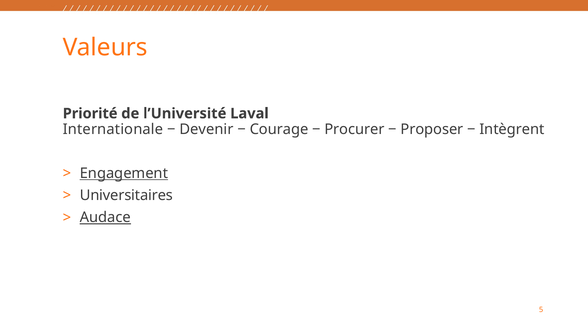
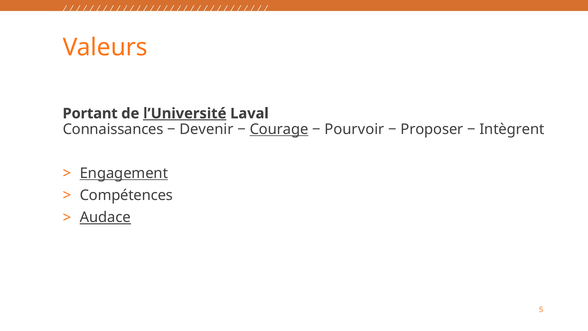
Priorité: Priorité -> Portant (90, 113)
l’Université underline: none -> present (185, 113)
Internationale: Internationale -> Connaissances (113, 129)
Courage underline: none -> present (279, 129)
Procurer: Procurer -> Pourvoir (354, 129)
Universitaires: Universitaires -> Compétences (126, 195)
